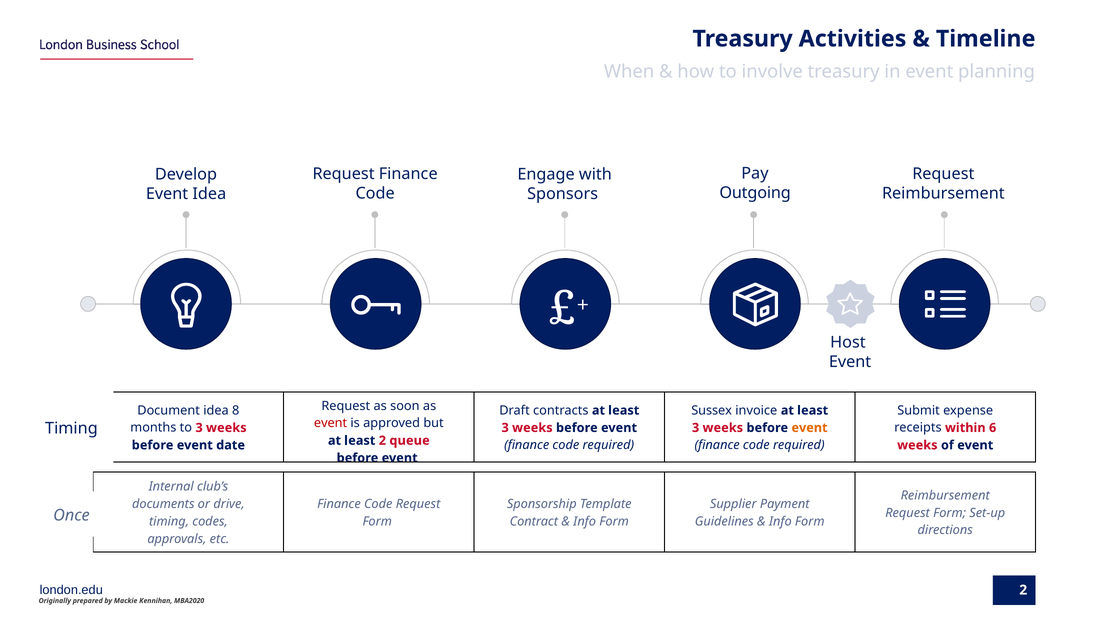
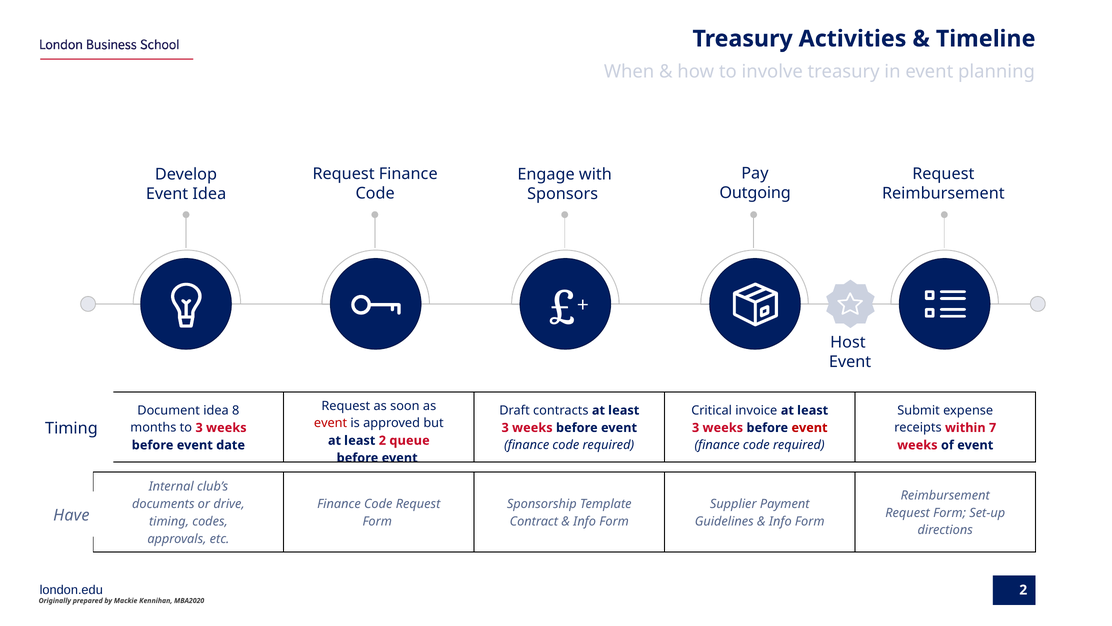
Sussex: Sussex -> Critical (712, 410)
6: 6 -> 7 (993, 427)
event colour: orange -> red (809, 427)
Once: Once -> Have (71, 515)
